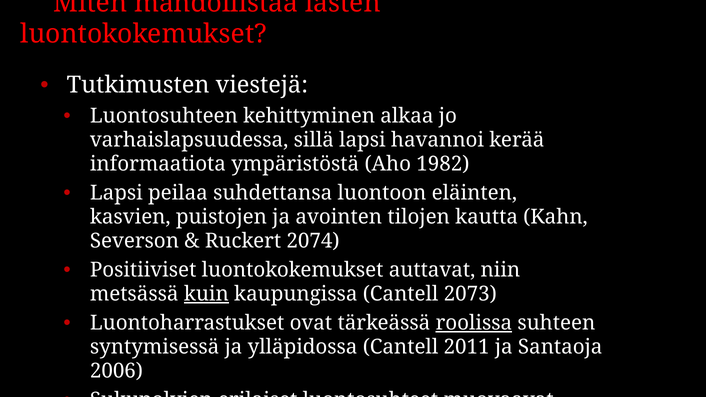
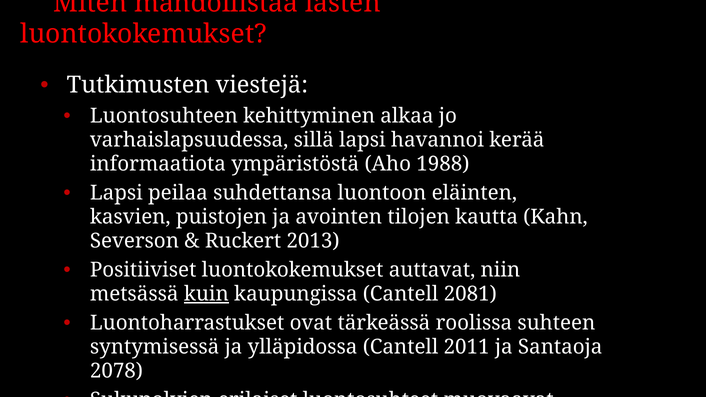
1982: 1982 -> 1988 (443, 164)
2074: 2074 -> 2013 (313, 241)
2073: 2073 -> 2081 (470, 294)
roolissa underline: present -> none (474, 323)
2006: 2006 -> 2078 (116, 371)
